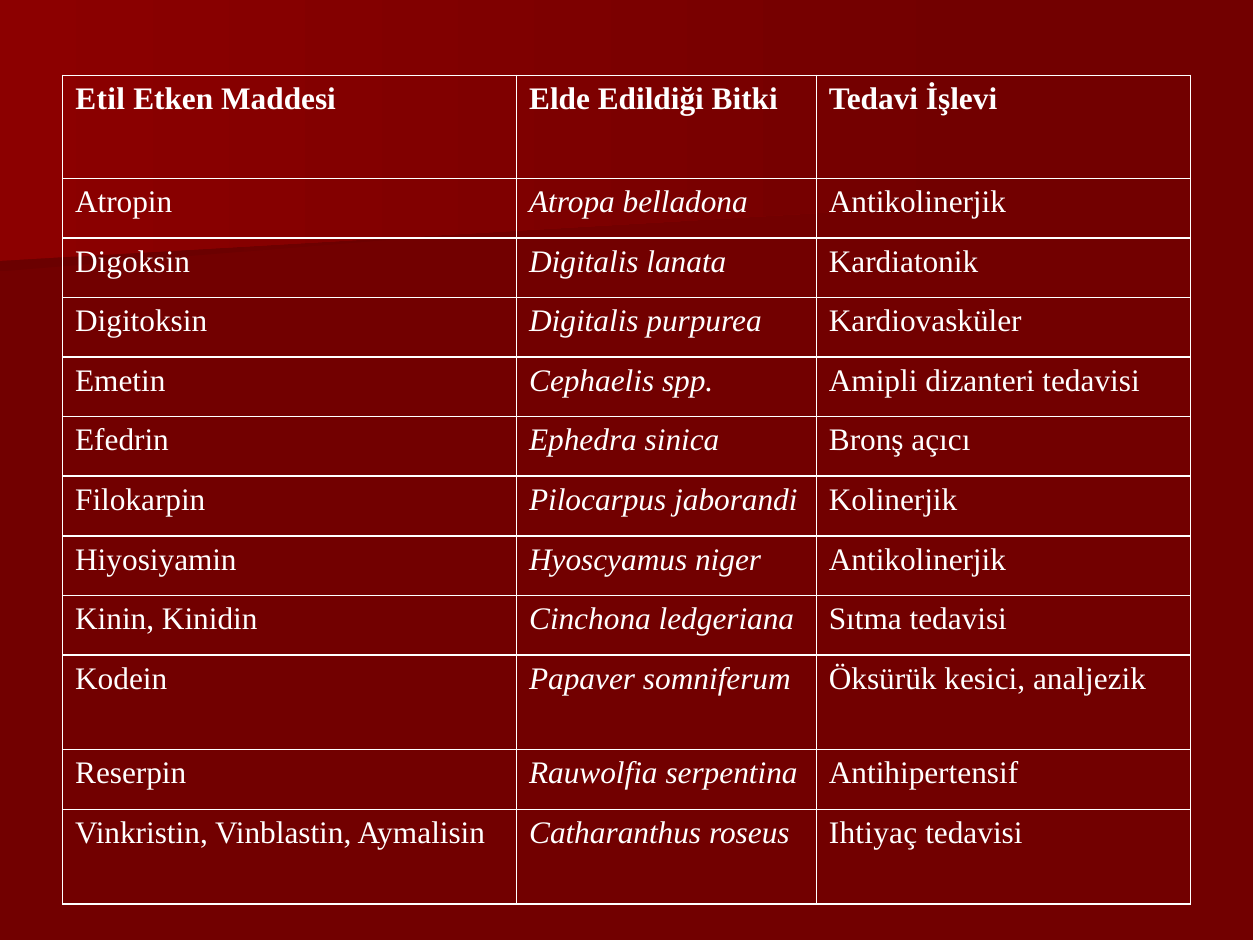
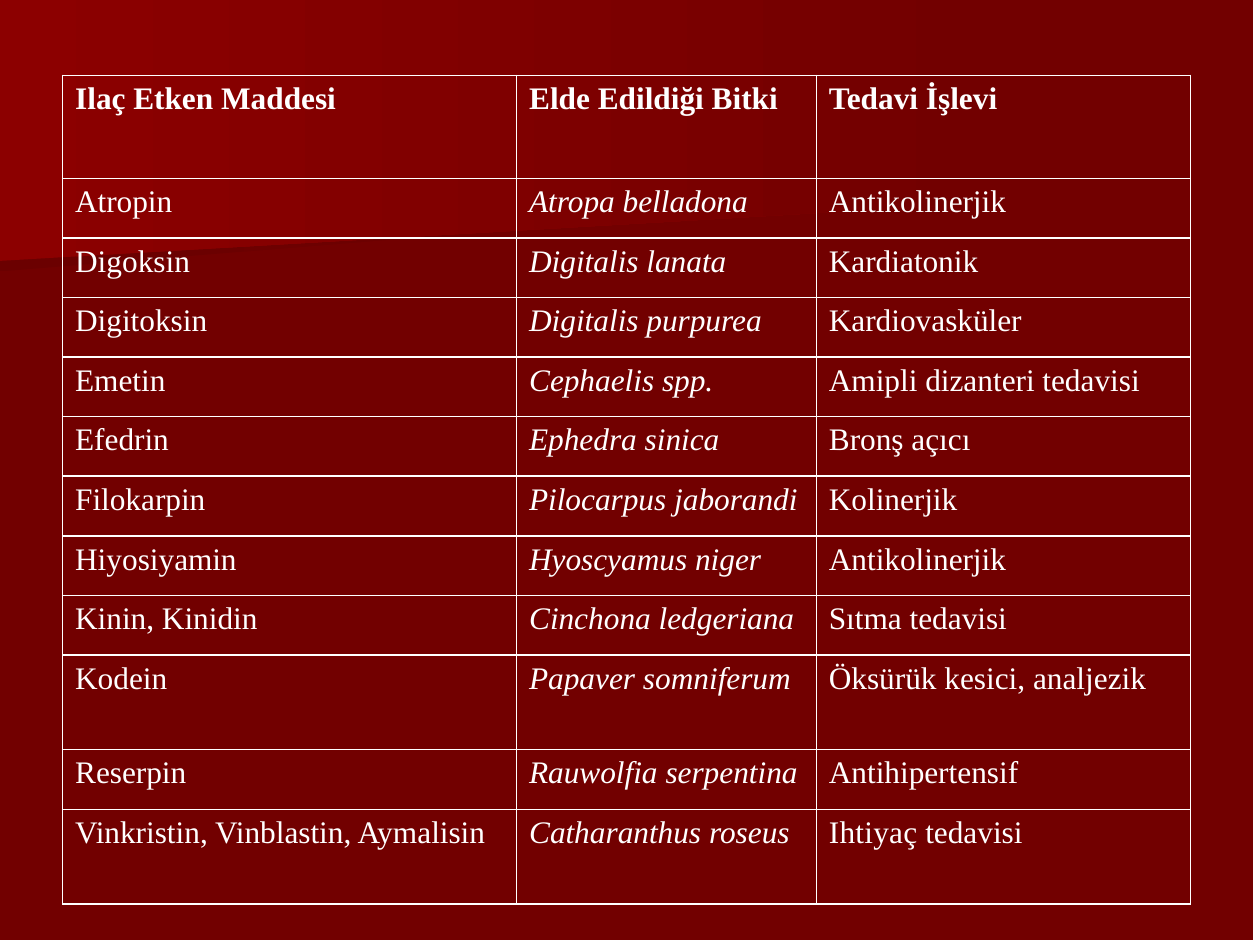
Etil: Etil -> Ilaç (100, 99)
